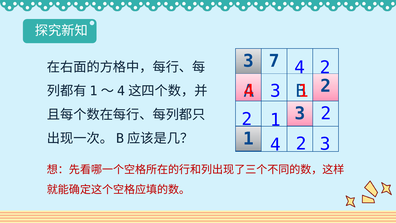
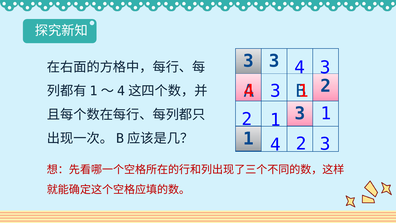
7: 7 -> 3 (274, 61)
4 2: 2 -> 3 (325, 67)
1 2: 2 -> 1 (326, 114)
